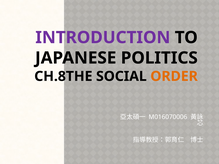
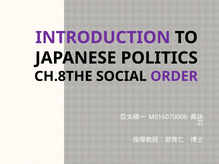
ORDER colour: orange -> purple (174, 76)
